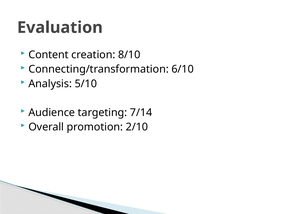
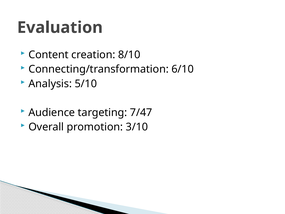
7/14: 7/14 -> 7/47 (141, 112)
2/10: 2/10 -> 3/10 (137, 127)
